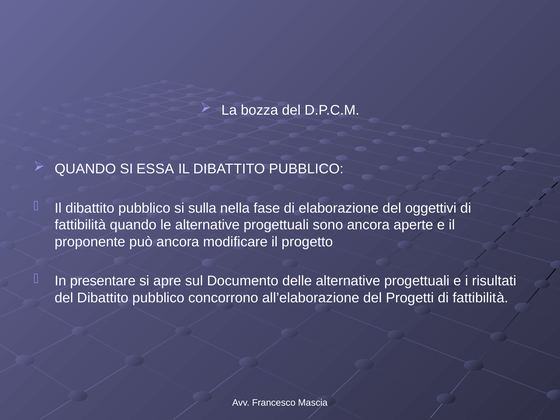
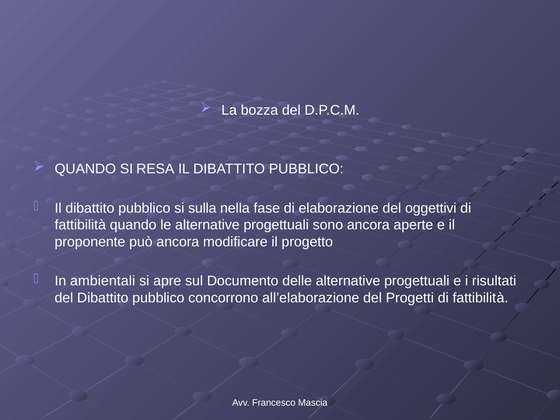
ESSA: ESSA -> RESA (155, 169)
presentare: presentare -> ambientali (103, 281)
